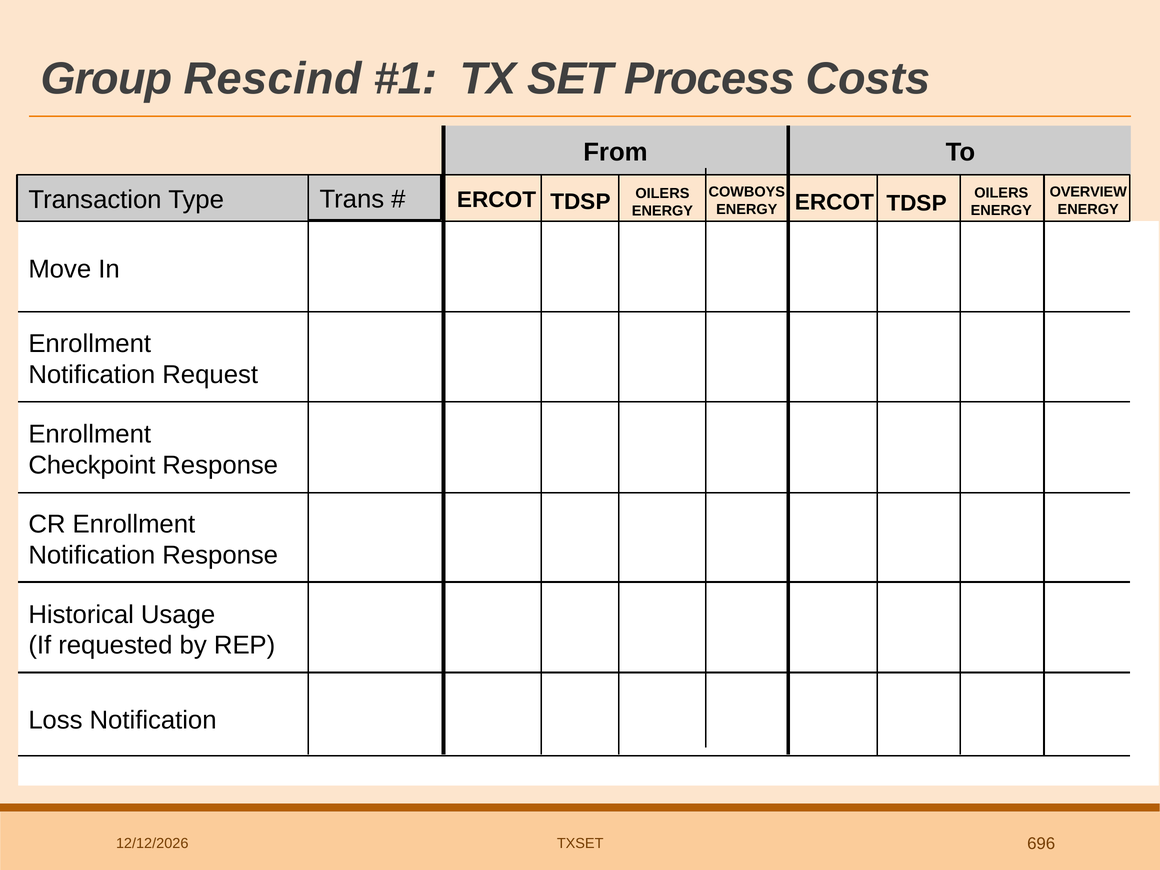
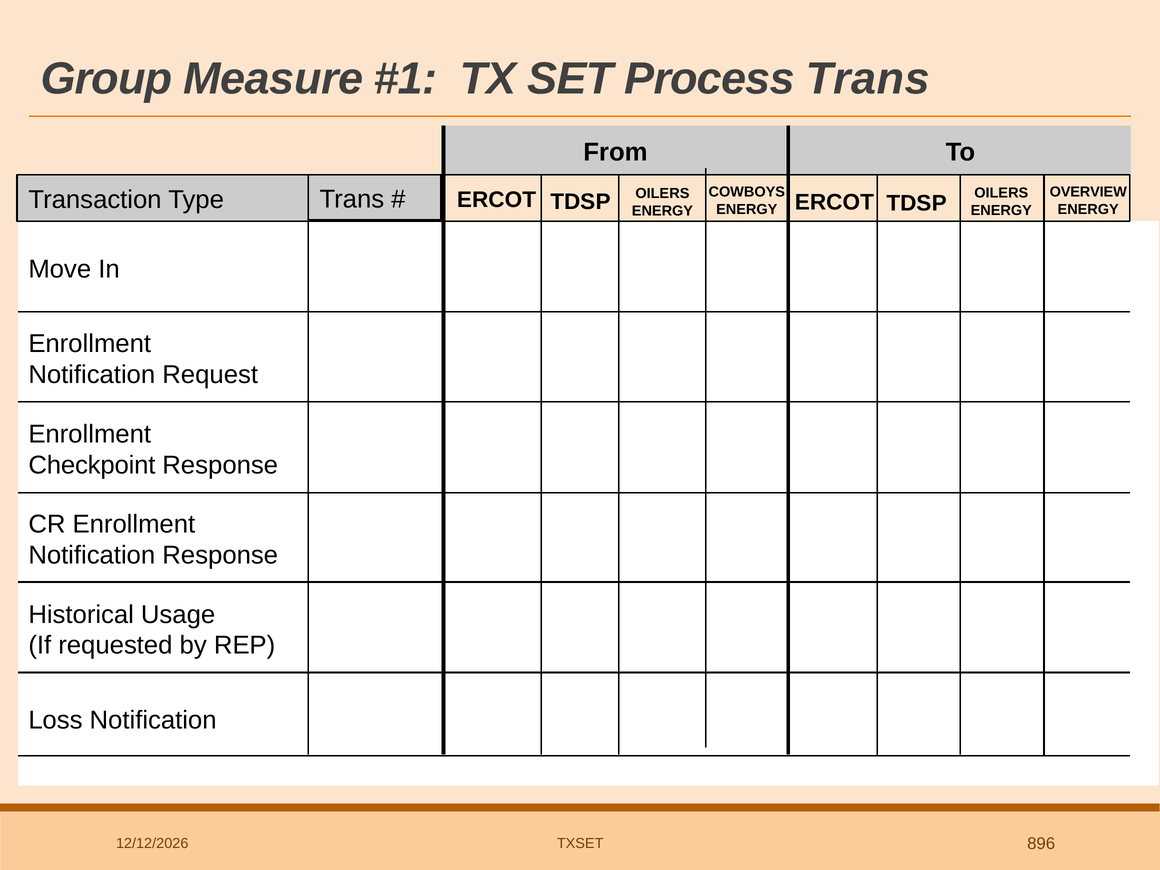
Rescind: Rescind -> Measure (273, 79)
Process Costs: Costs -> Trans (868, 79)
696: 696 -> 896 (1041, 844)
